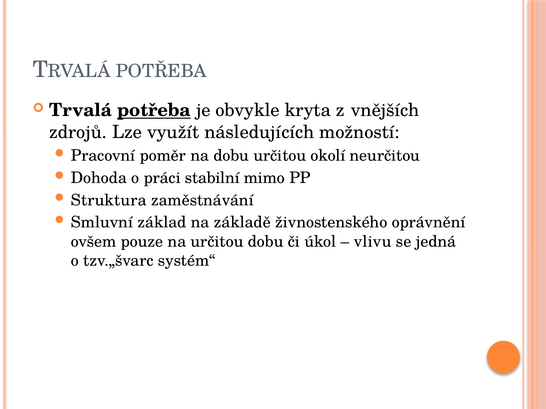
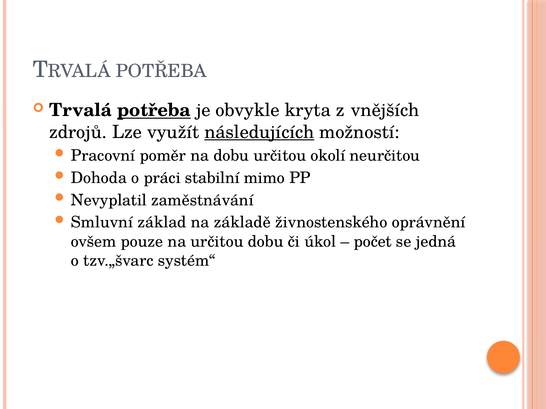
následujících underline: none -> present (259, 132)
Struktura: Struktura -> Nevyplatil (109, 200)
vlivu: vlivu -> počet (373, 242)
